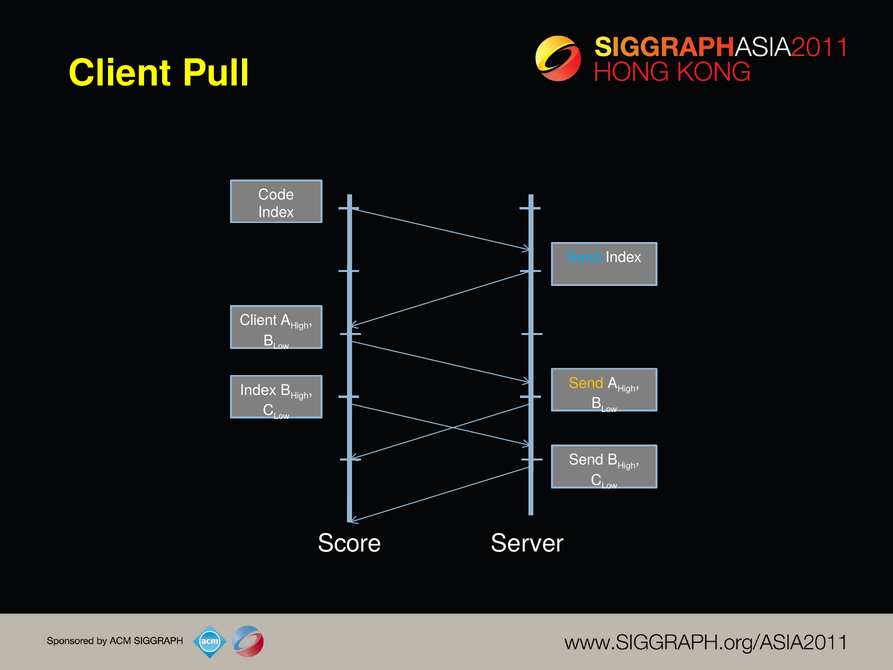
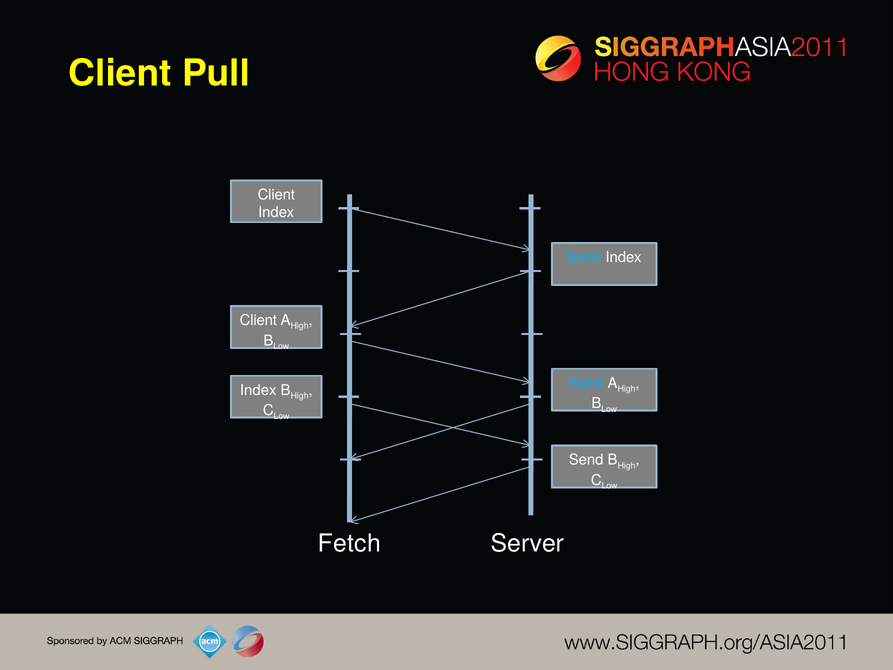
Code: Code -> Client (276, 195)
Send colour: yellow -> light blue (586, 383)
Score: Score -> Fetch (349, 543)
